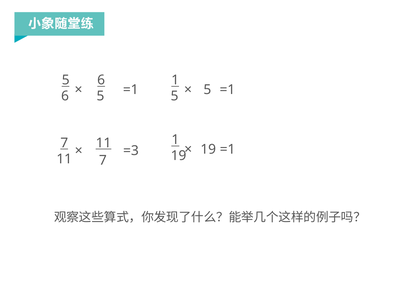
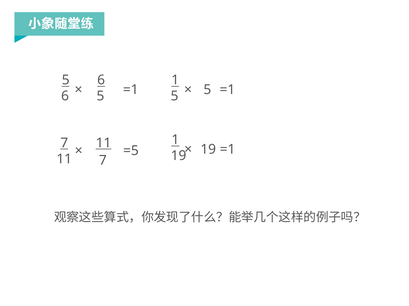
=3: =3 -> =5 (131, 151)
